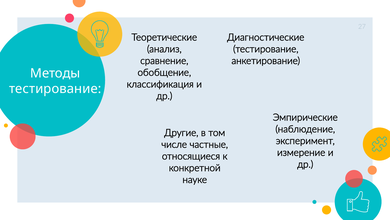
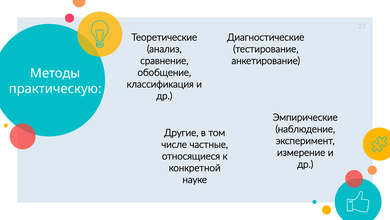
тестирование: тестирование -> практическую (55, 89)
